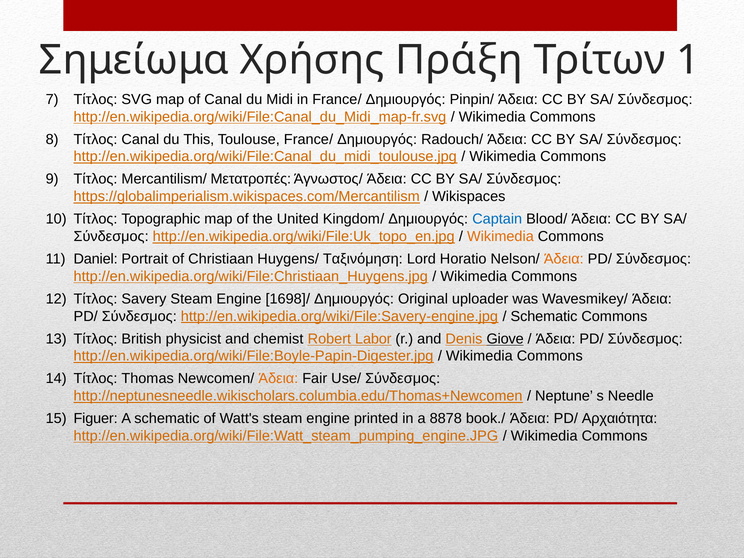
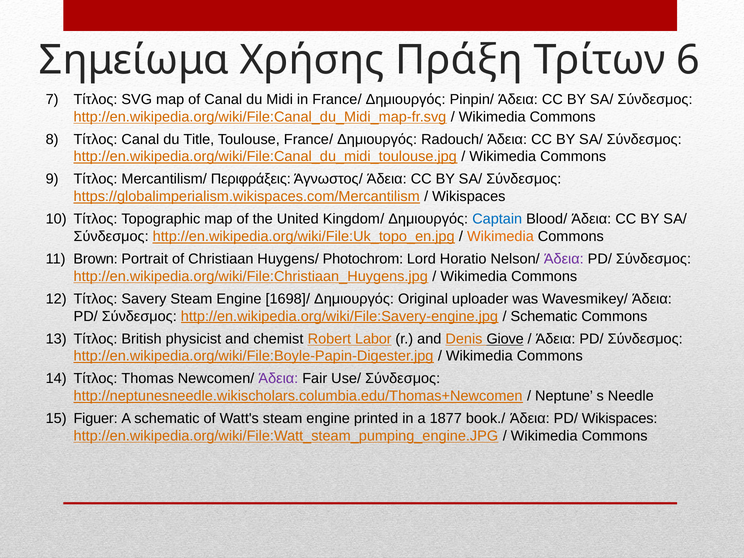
1: 1 -> 6 (688, 60)
This: This -> Title (199, 139)
Μετατροπές: Μετατροπές -> Περιφράξεις (251, 179)
Daniel: Daniel -> Brown (96, 259)
Ταξινόμηση: Ταξινόμηση -> Photochrom (363, 259)
Άδεια colour: orange -> purple (564, 259)
Άδεια colour: orange -> purple (278, 379)
8878: 8878 -> 1877 (446, 419)
PD/ Αρχαιότητα: Αρχαιότητα -> Wikispaces (620, 419)
